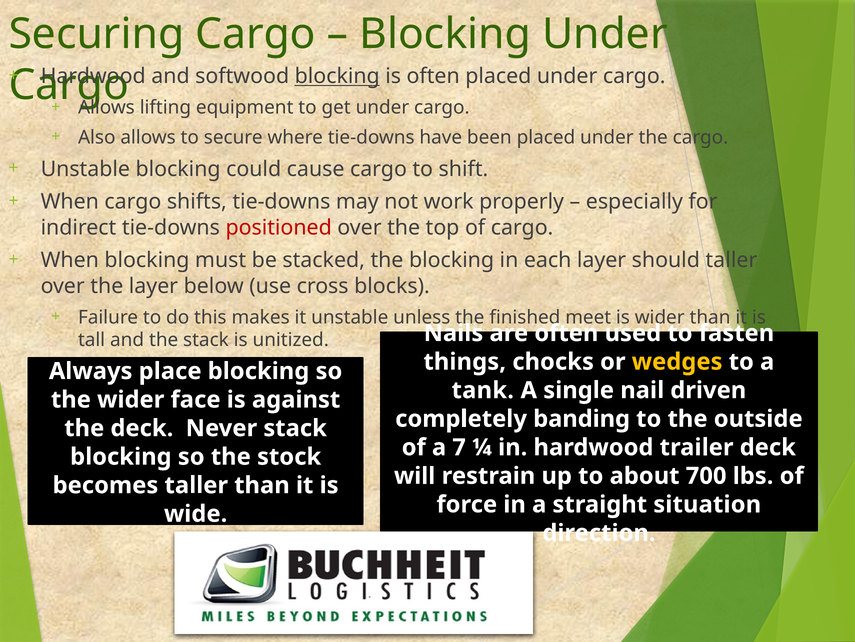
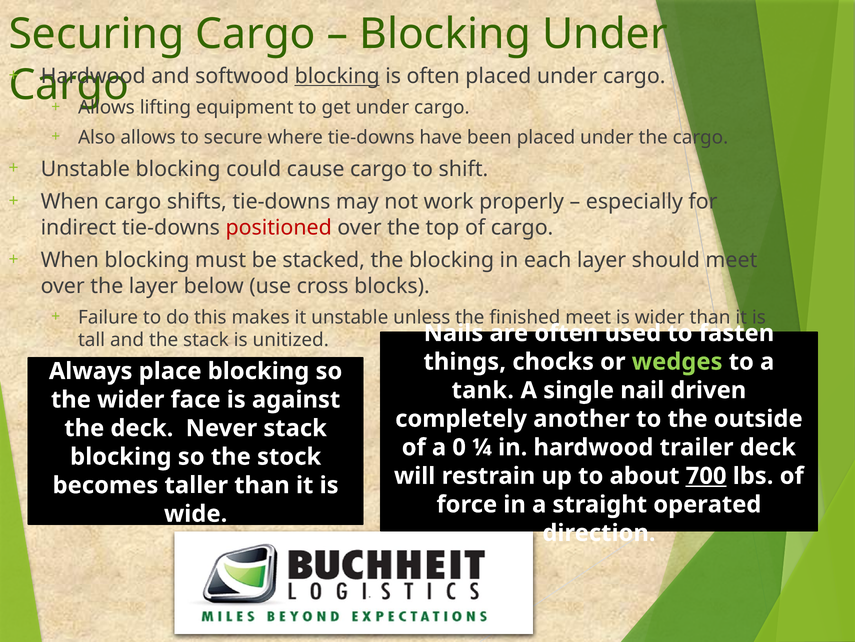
should taller: taller -> meet (731, 260)
wedges colour: yellow -> light green (677, 361)
banding: banding -> another (581, 418)
7: 7 -> 0 (459, 447)
700 underline: none -> present (706, 475)
situation: situation -> operated (707, 504)
